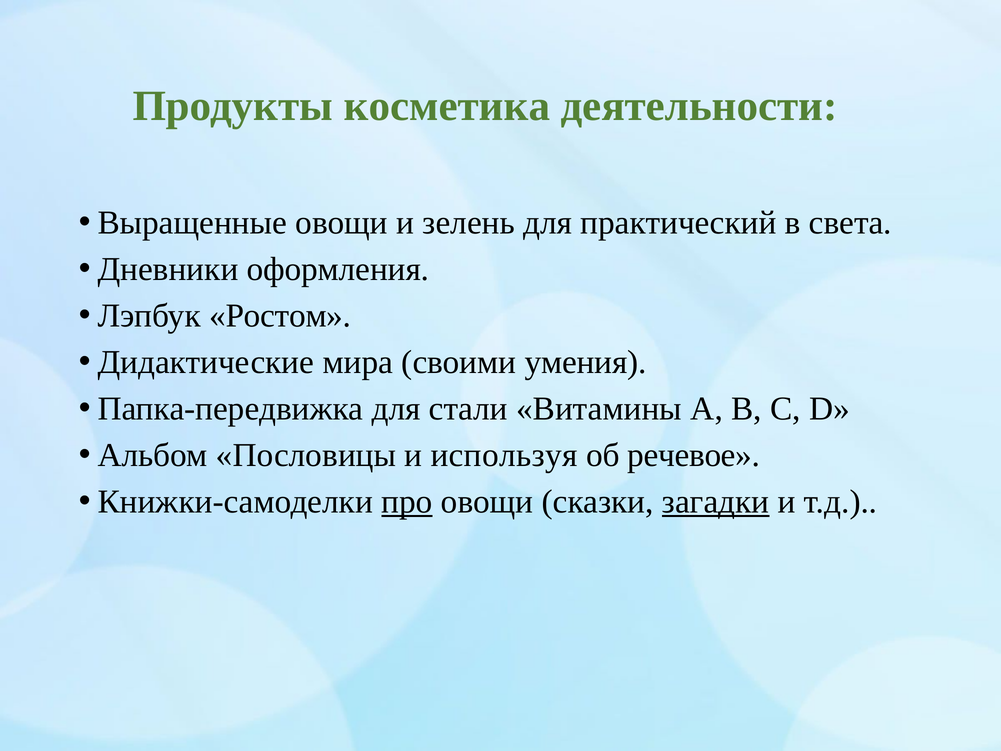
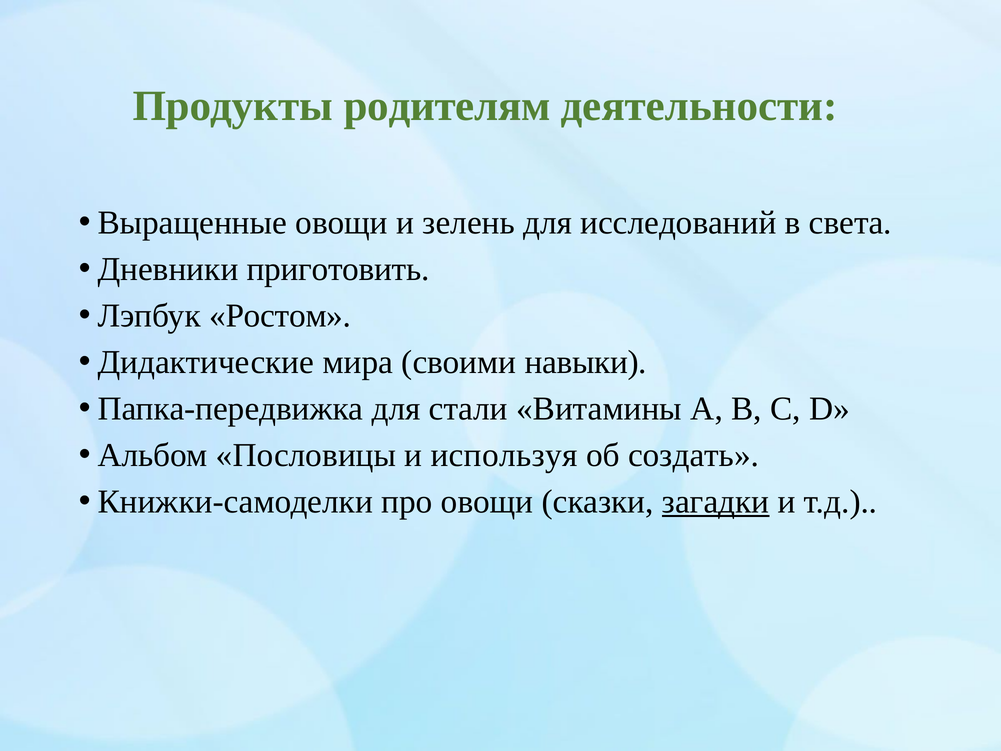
косметика: косметика -> родителям (447, 106)
практический: практический -> исследований (678, 223)
оформления: оформления -> приготовить (338, 269)
умения: умения -> навыки (586, 362)
речевое: речевое -> создать (694, 455)
про underline: present -> none (407, 501)
